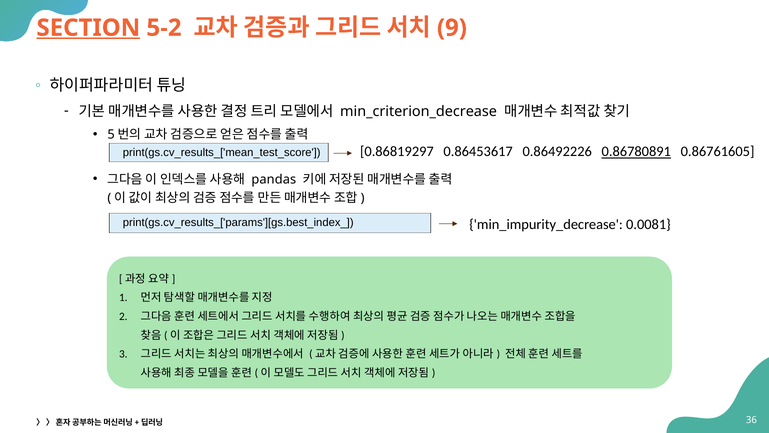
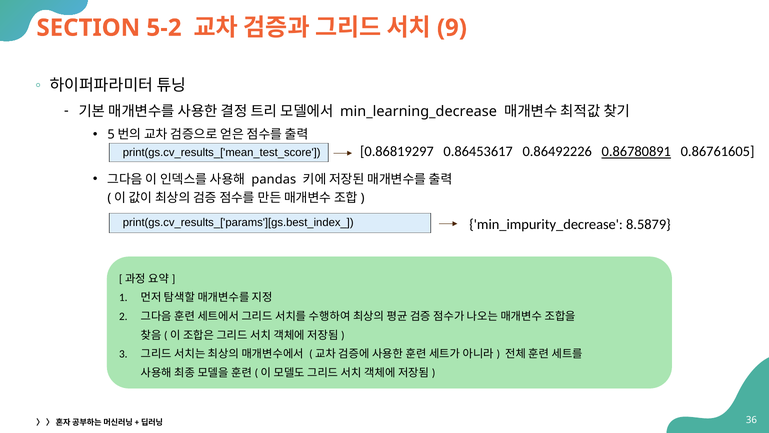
SECTION underline: present -> none (88, 28)
min_criterion_decrease: min_criterion_decrease -> min_learning_decrease (419, 111)
0.0081: 0.0081 -> 8.5879 (648, 224)
